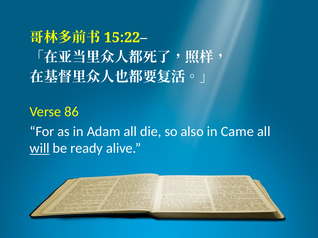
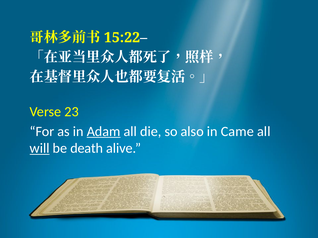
86: 86 -> 23 (72, 112)
Adam underline: none -> present (104, 132)
ready: ready -> death (87, 149)
